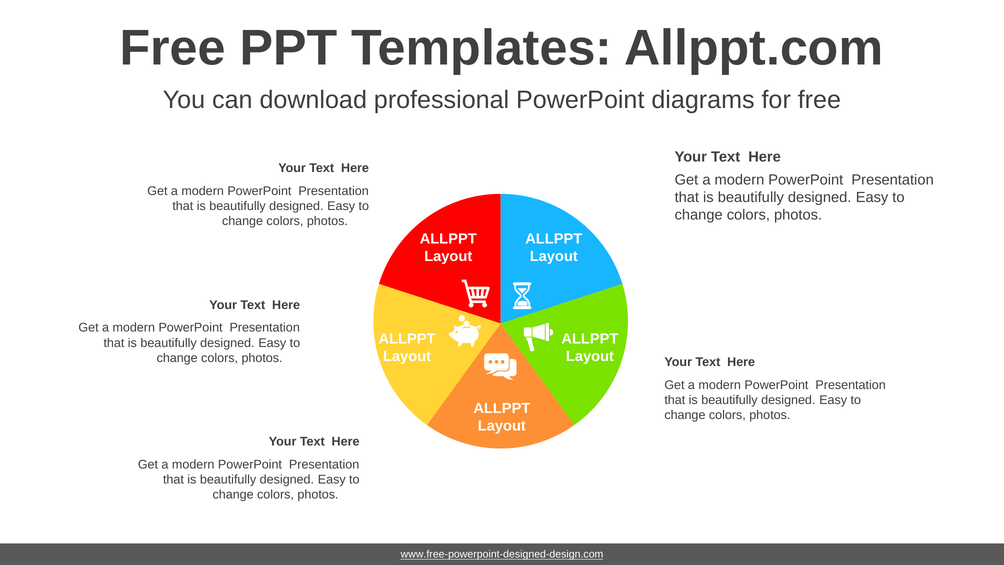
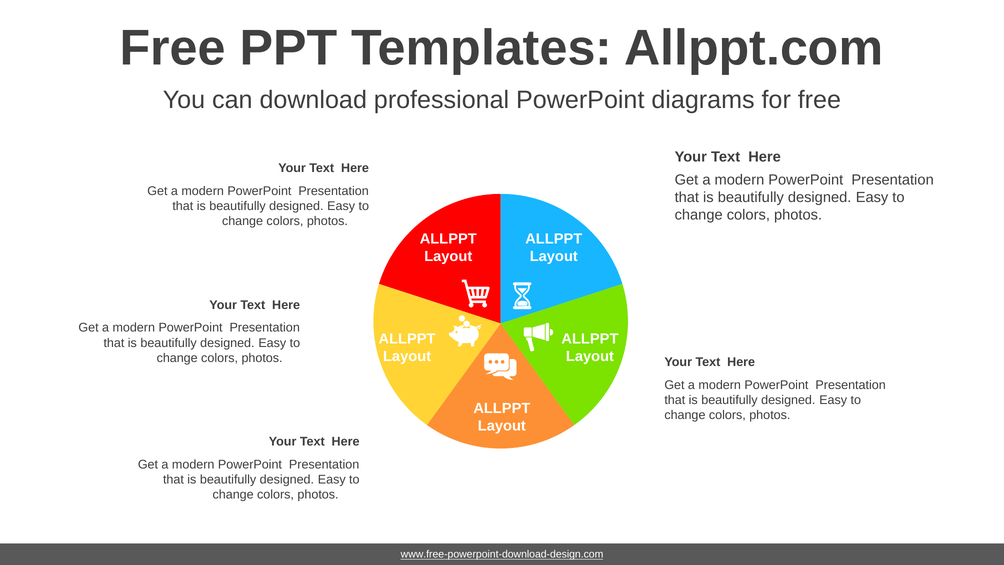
www.free-powerpoint-designed-design.com: www.free-powerpoint-designed-design.com -> www.free-powerpoint-download-design.com (502, 554)
